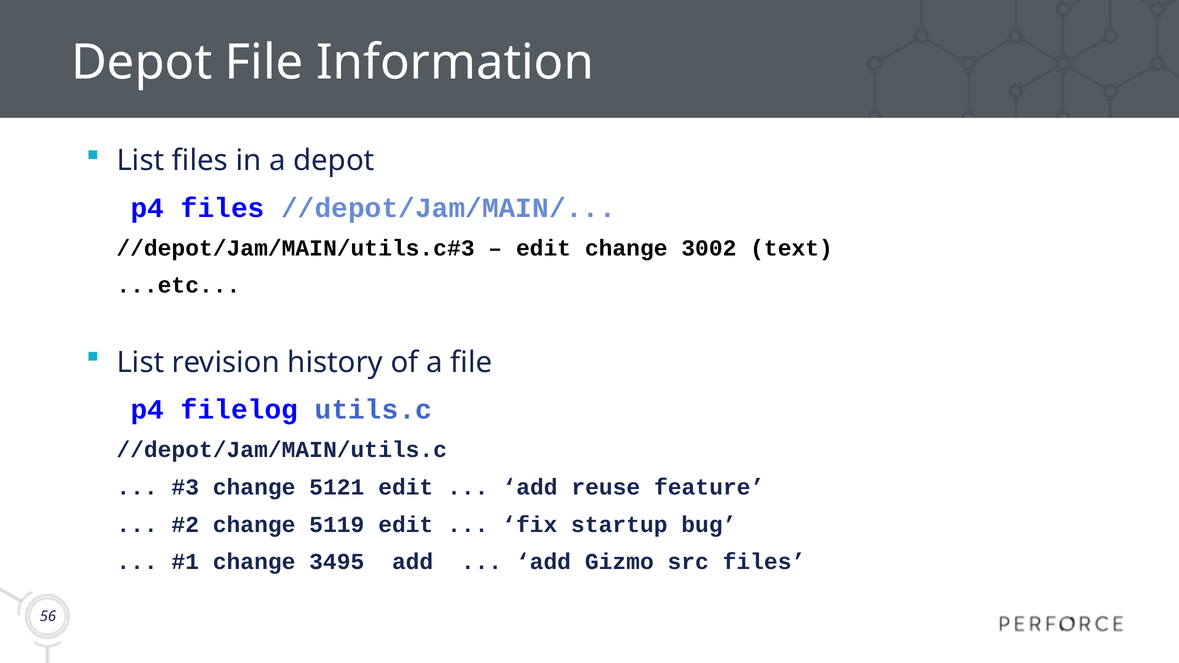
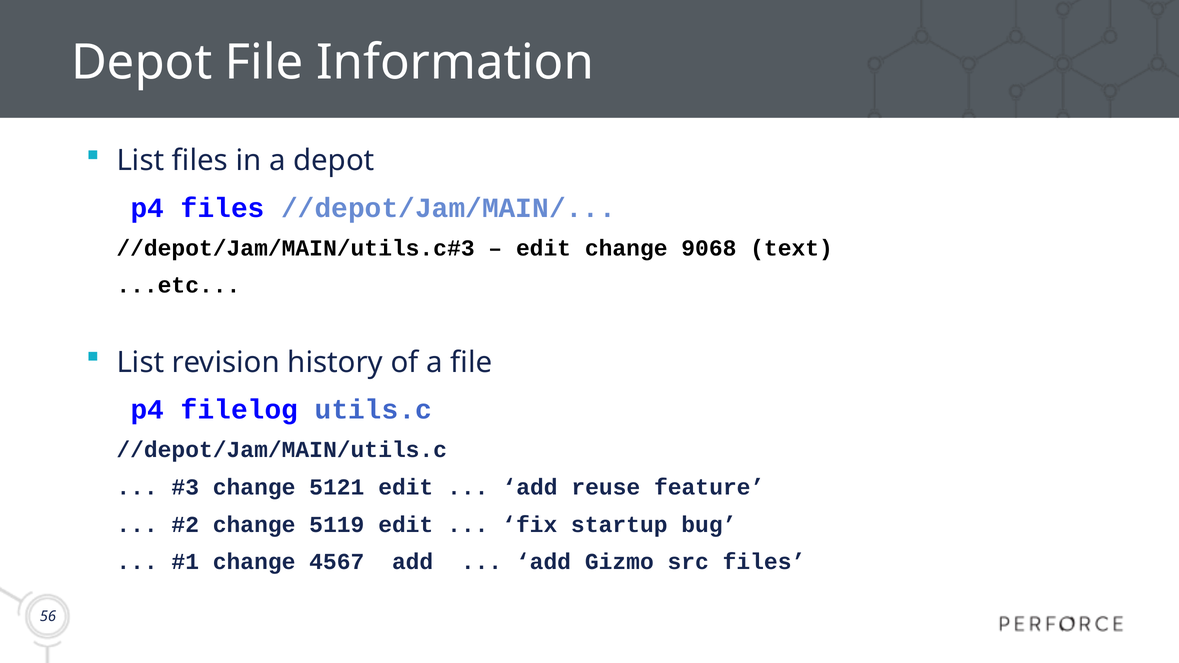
3002: 3002 -> 9068 (709, 248)
3495: 3495 -> 4567 (337, 562)
